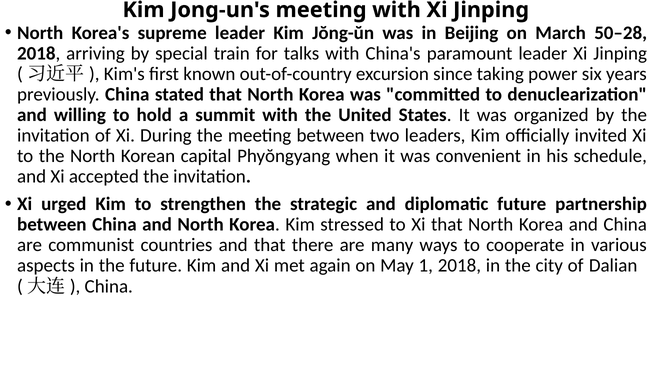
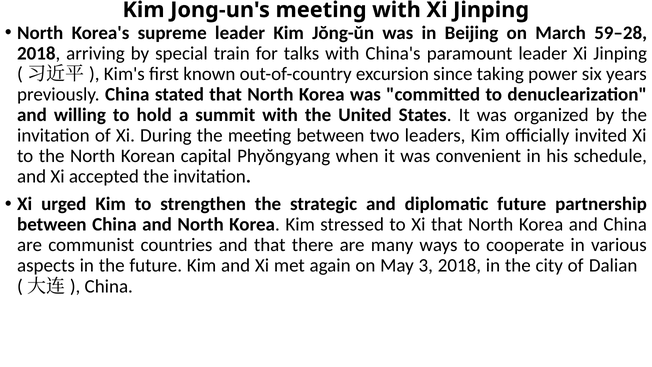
50–28: 50–28 -> 59–28 (621, 33)
1: 1 -> 3 (426, 266)
